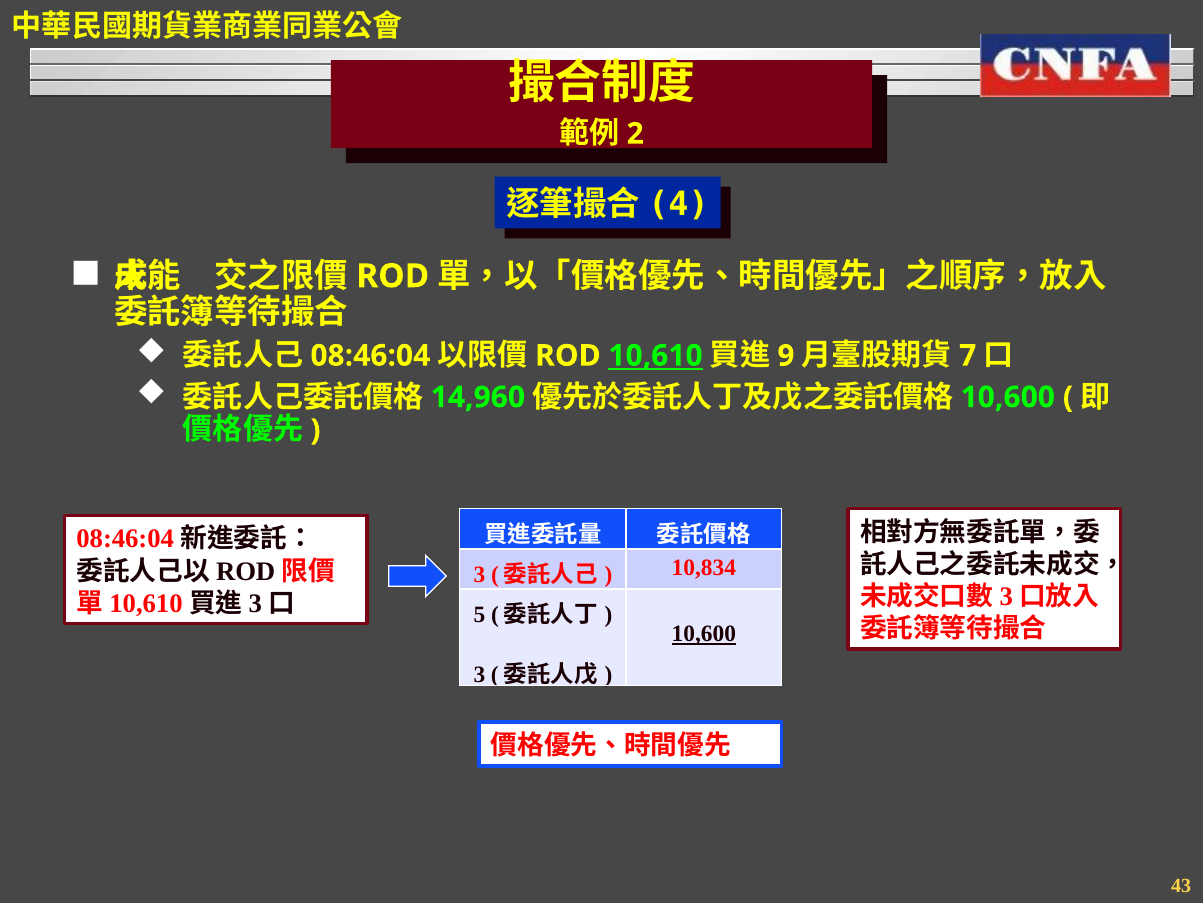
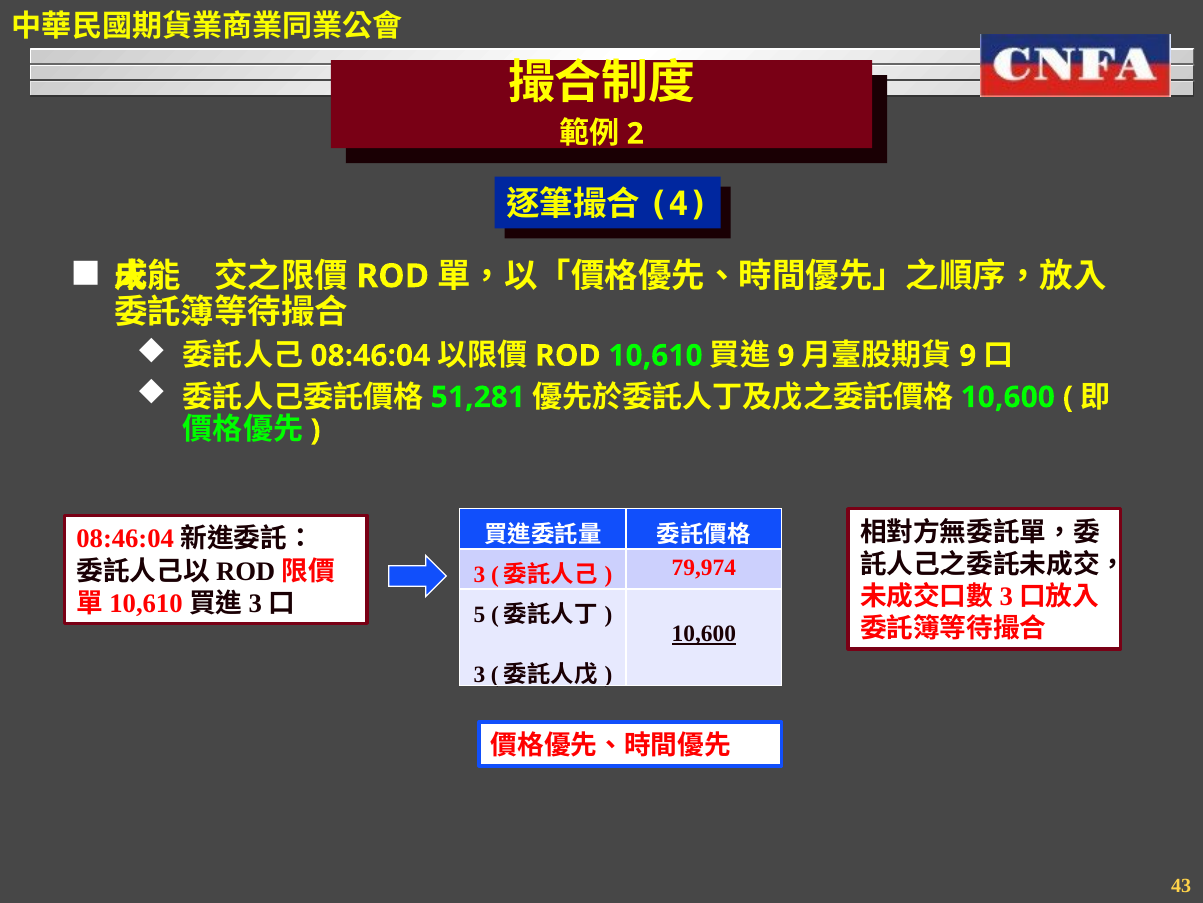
10,610 underline: present -> none (656, 355)
7: 7 -> 9 (968, 355)
14,960: 14,960 -> 51,281 (478, 397)
10,834: 10,834 -> 79,974 (704, 567)
